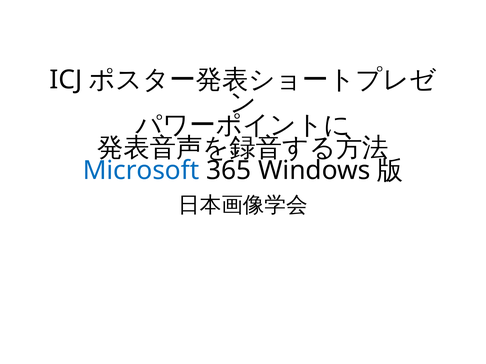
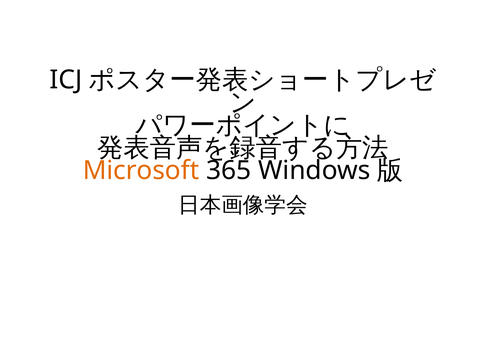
Microsoft colour: blue -> orange (141, 171)
